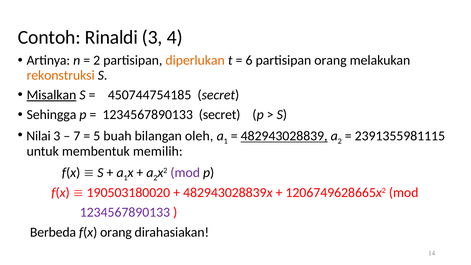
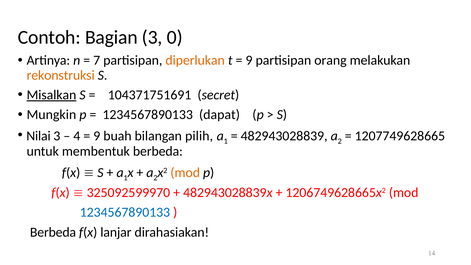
Rinaldi: Rinaldi -> Bagian (111, 37)
4: 4 -> 0 (175, 37)
2: 2 -> 7 (97, 60)
6: 6 -> 9 (249, 60)
450744754185: 450744754185 -> 104371751691 (150, 95)
Sehingga: Sehingga -> Mungkin (51, 115)
1234567890133 secret: secret -> dapat (220, 115)
7: 7 -> 4 (77, 136)
5: 5 -> 9 (97, 136)
oleh: oleh -> pilih (199, 136)
482943028839 underline: present -> none (284, 136)
2391355981115: 2391355981115 -> 1207749628665 (400, 136)
membentuk memilih: memilih -> berbeda (158, 151)
mod colour: purple -> orange (185, 173)
190503180020: 190503180020 -> 325092599970 (128, 193)
1234567890133 colour: purple -> blue (125, 212)
f(x orang: orang -> lanjar (116, 232)
